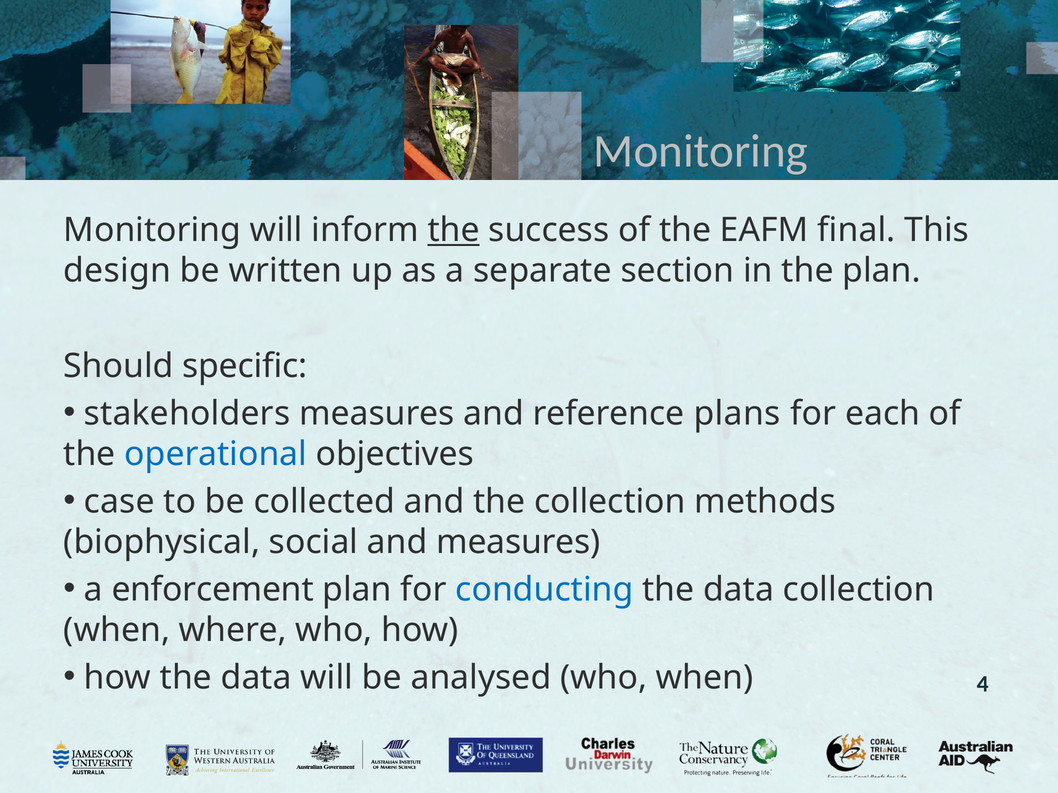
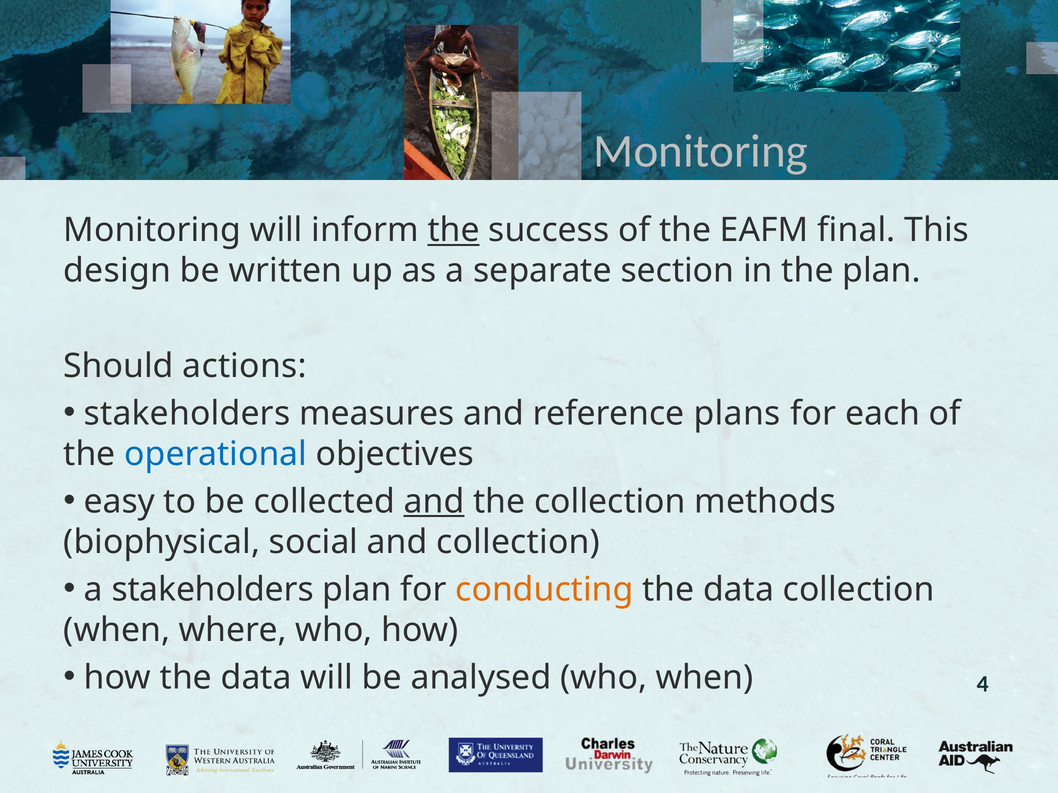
specific: specific -> actions (245, 366)
case: case -> easy (119, 502)
and underline: none -> present (434, 502)
and measures: measures -> collection (518, 542)
a enforcement: enforcement -> stakeholders (213, 590)
conducting colour: blue -> orange (544, 590)
